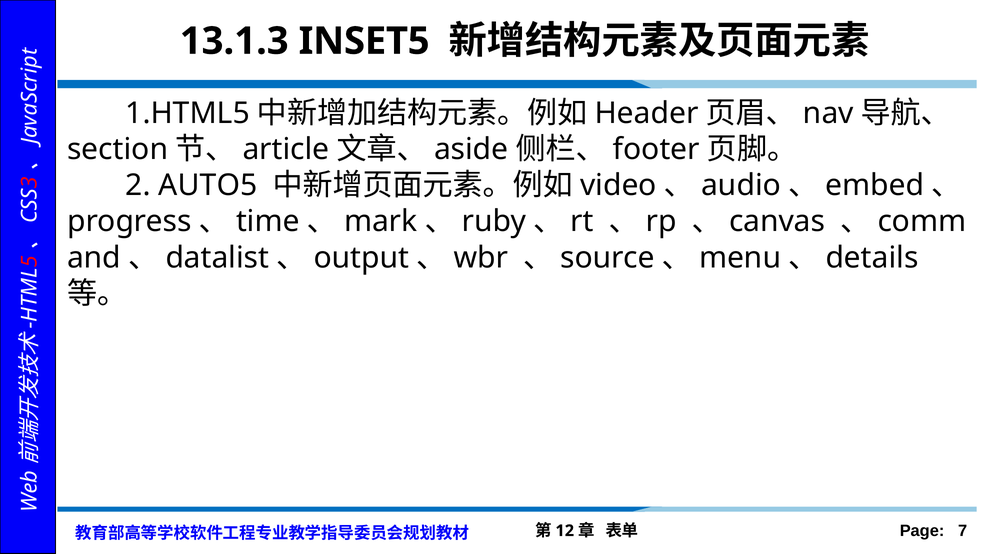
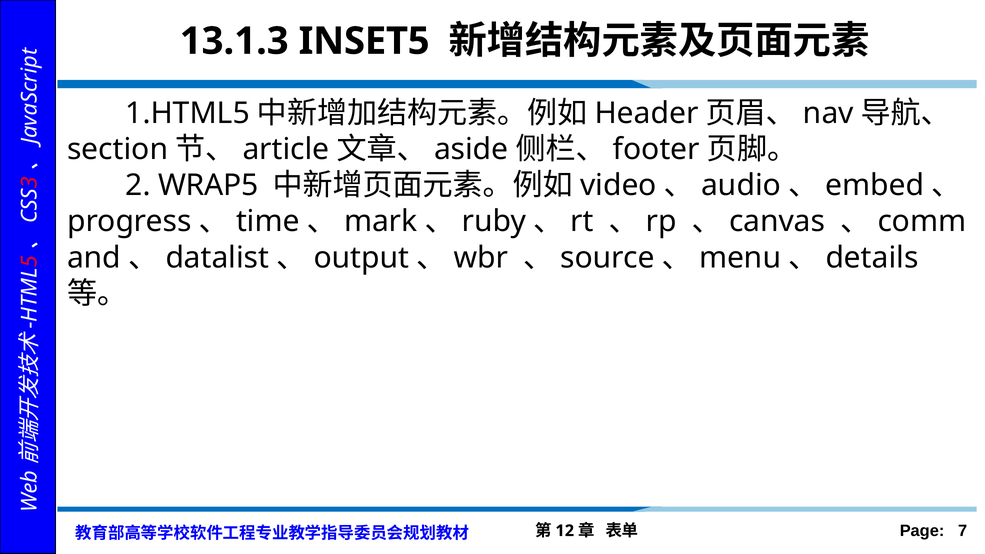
AUTO5: AUTO5 -> WRAP5 (208, 185)
